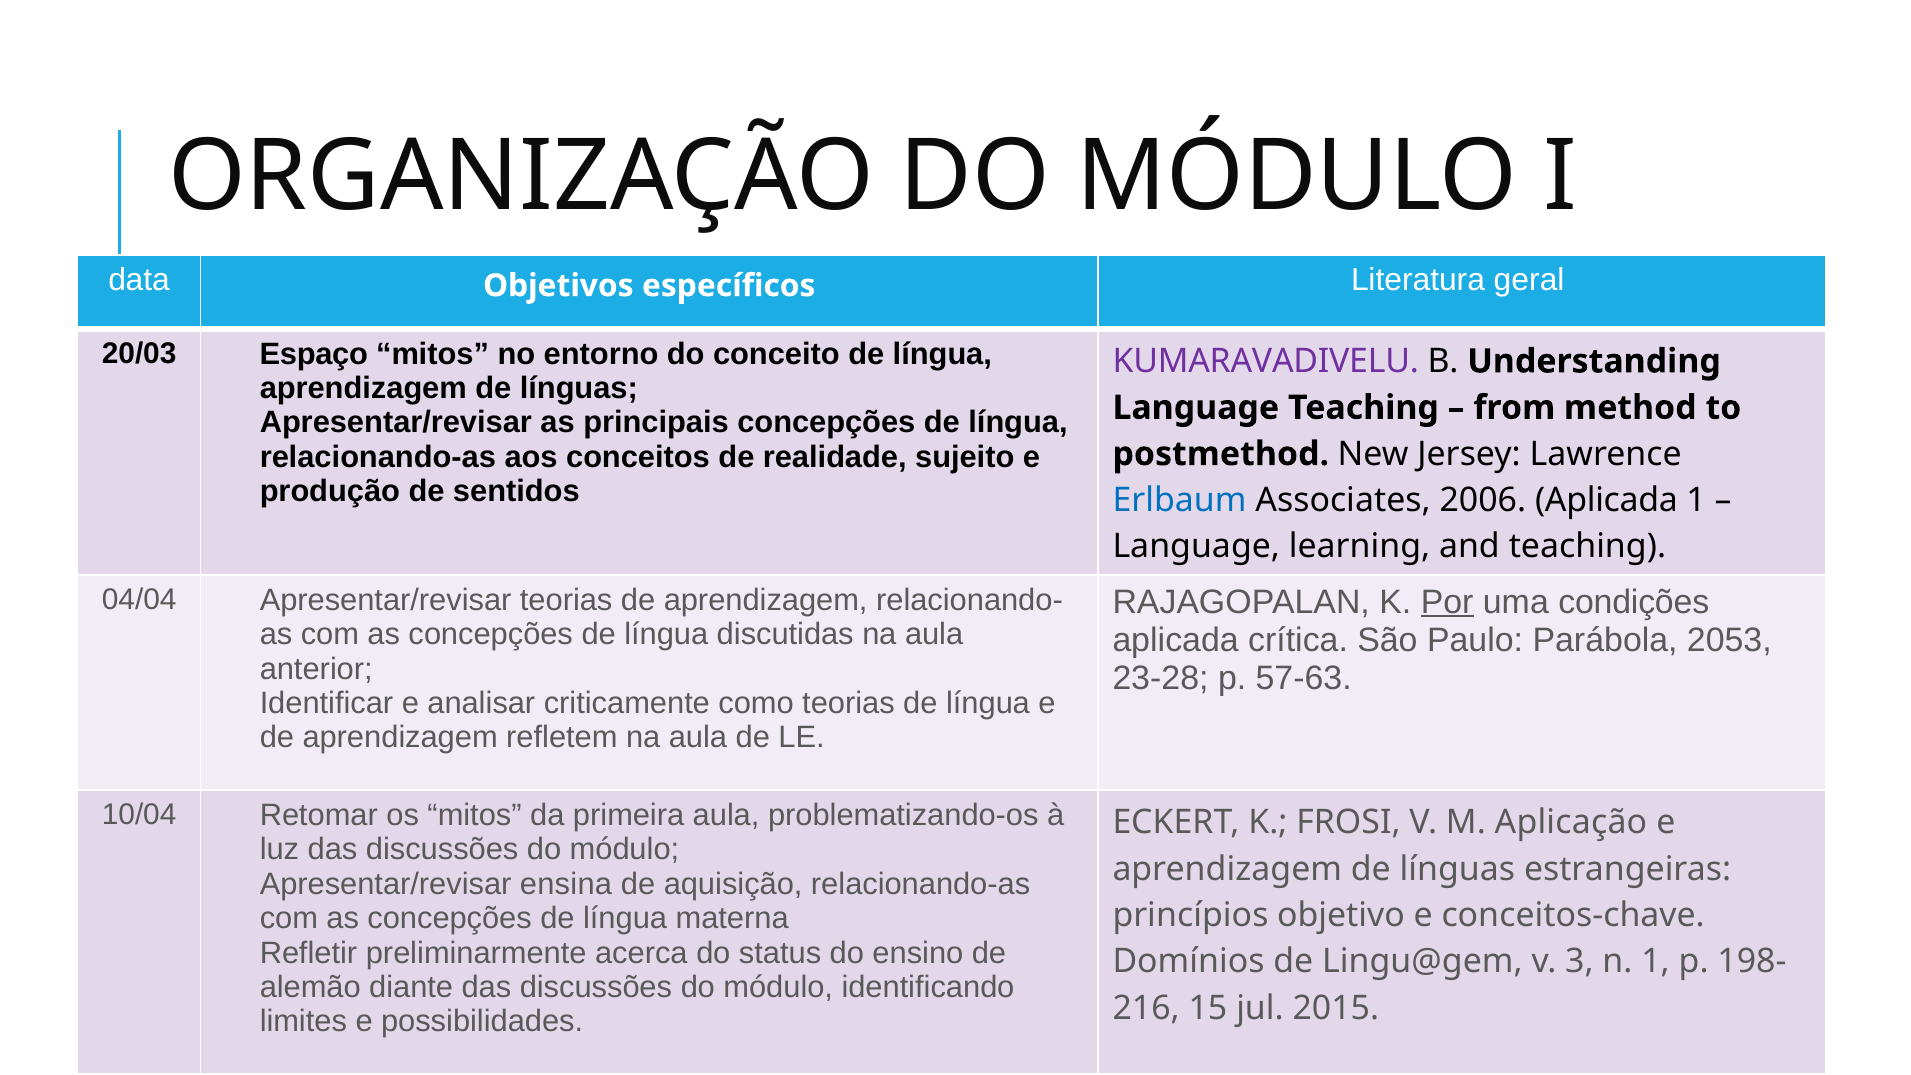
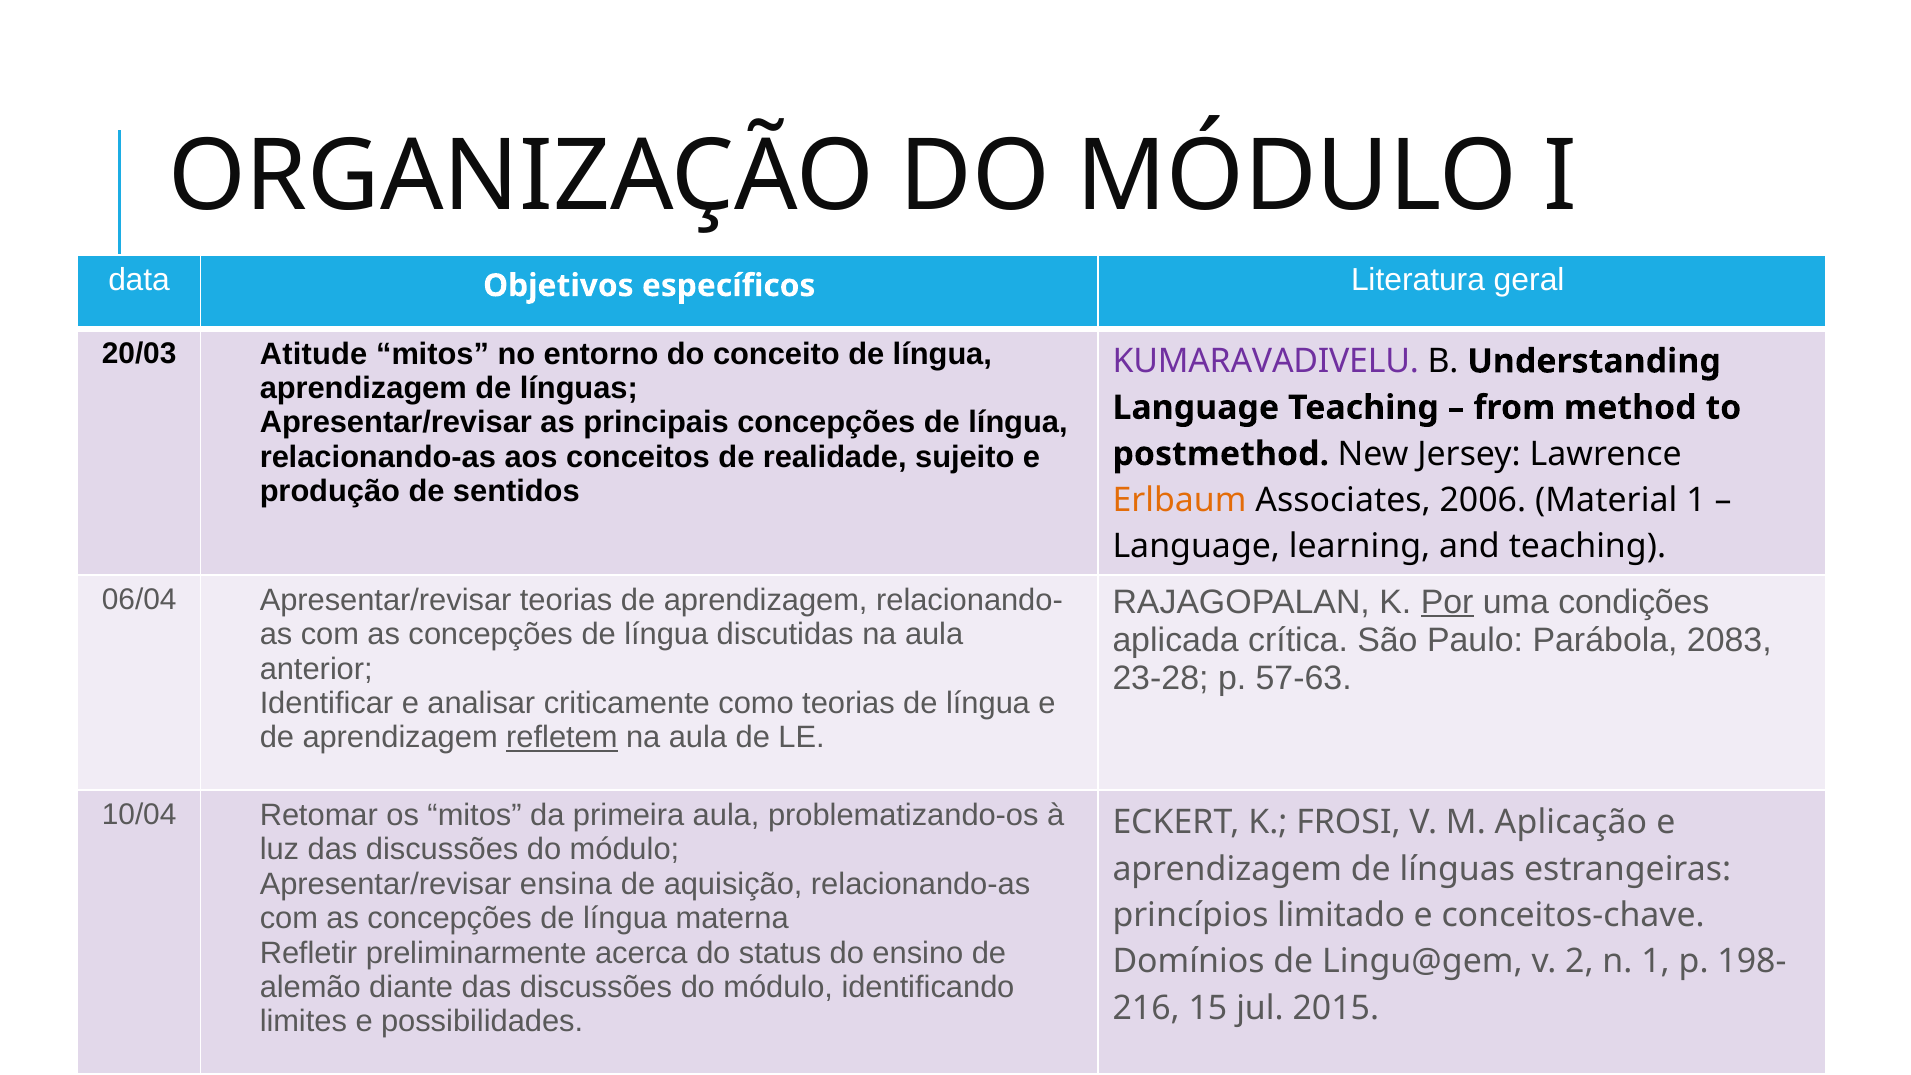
Espaço: Espaço -> Atitude (314, 354)
Erlbaum colour: blue -> orange (1180, 500)
2006 Aplicada: Aplicada -> Material (1606, 500)
04/04: 04/04 -> 06/04 (139, 599)
2053: 2053 -> 2083 (1729, 640)
refletem underline: none -> present (562, 738)
objetivo: objetivo -> limitado (1341, 915)
3: 3 -> 2 (1579, 962)
